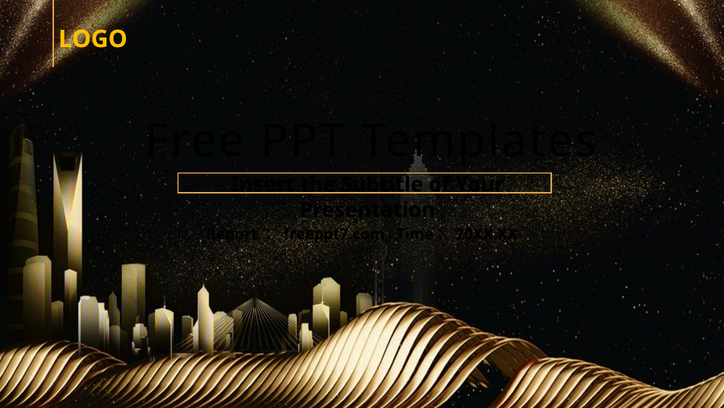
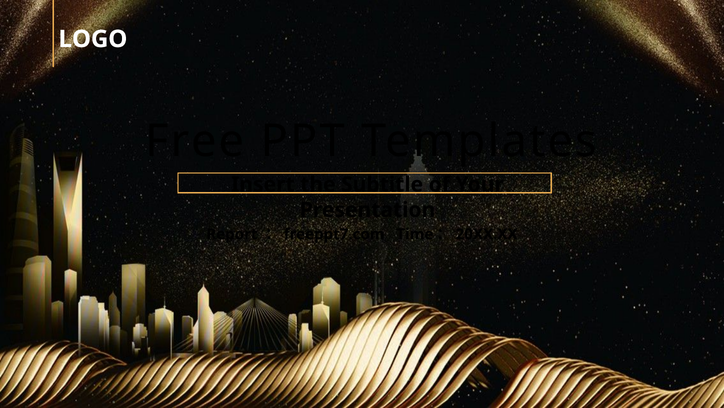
LOGO colour: yellow -> white (93, 39)
